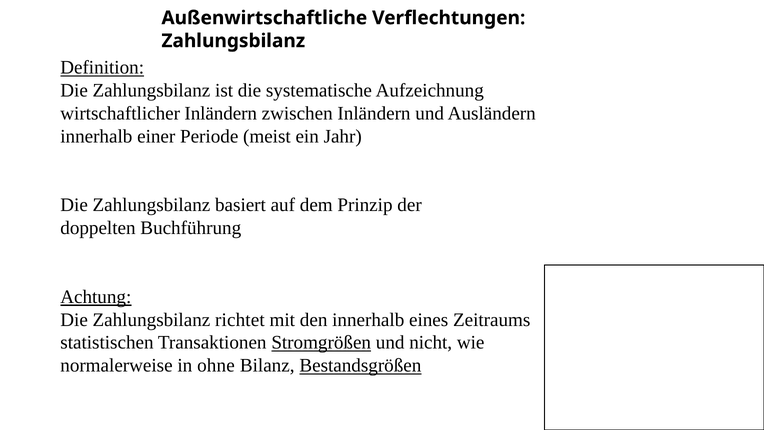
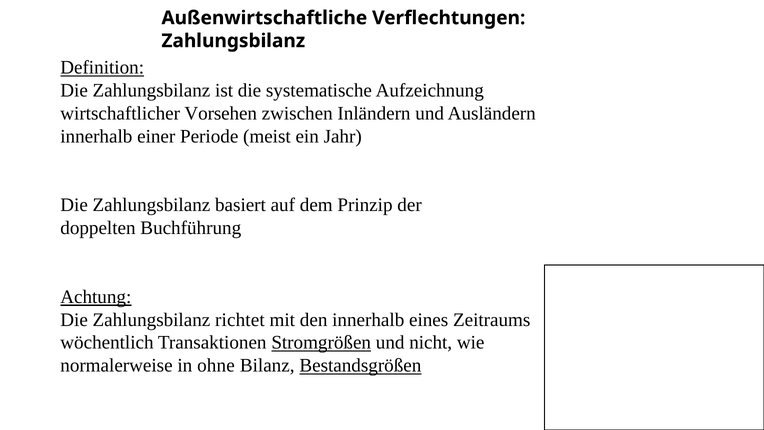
wirtschaftlicher Inländern: Inländern -> Vorsehen (221, 113)
statistischen: statistischen -> wöchentlich (107, 342)
